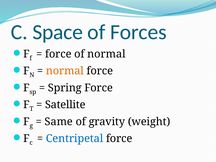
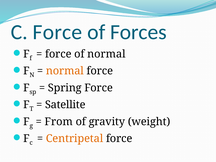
C Space: Space -> Force (57, 32)
Same: Same -> From (59, 122)
Centripetal colour: blue -> orange (75, 139)
